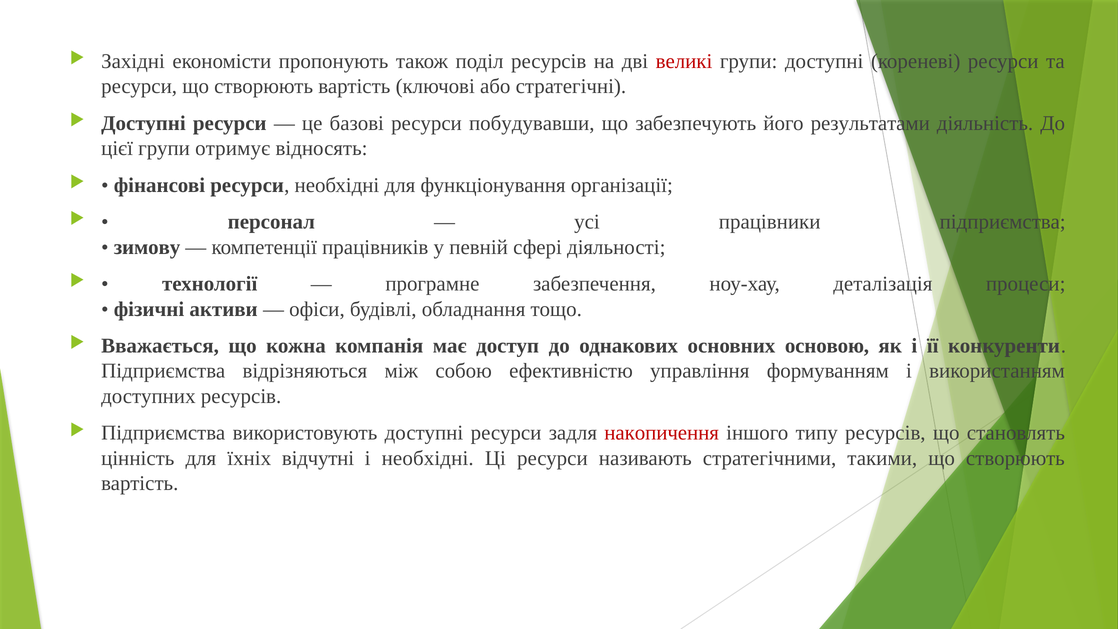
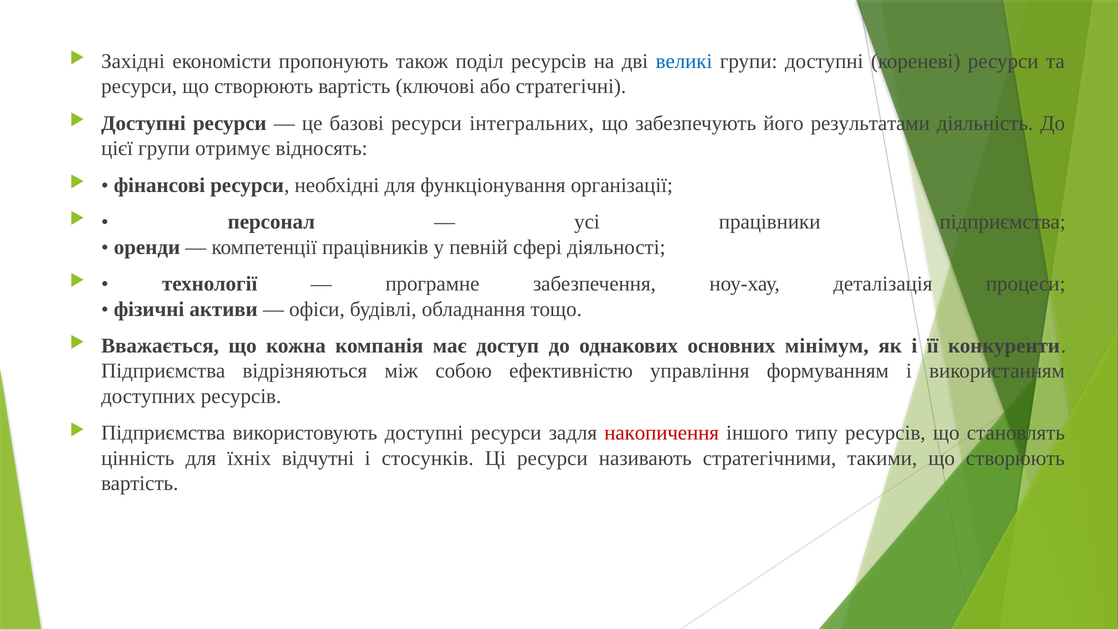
великі colour: red -> blue (684, 61)
побудувавши: побудувавши -> інтегральних (532, 123)
зимову: зимову -> оренди (147, 247)
основою: основою -> мінімум (827, 346)
і необхідні: необхідні -> стосунків (428, 458)
